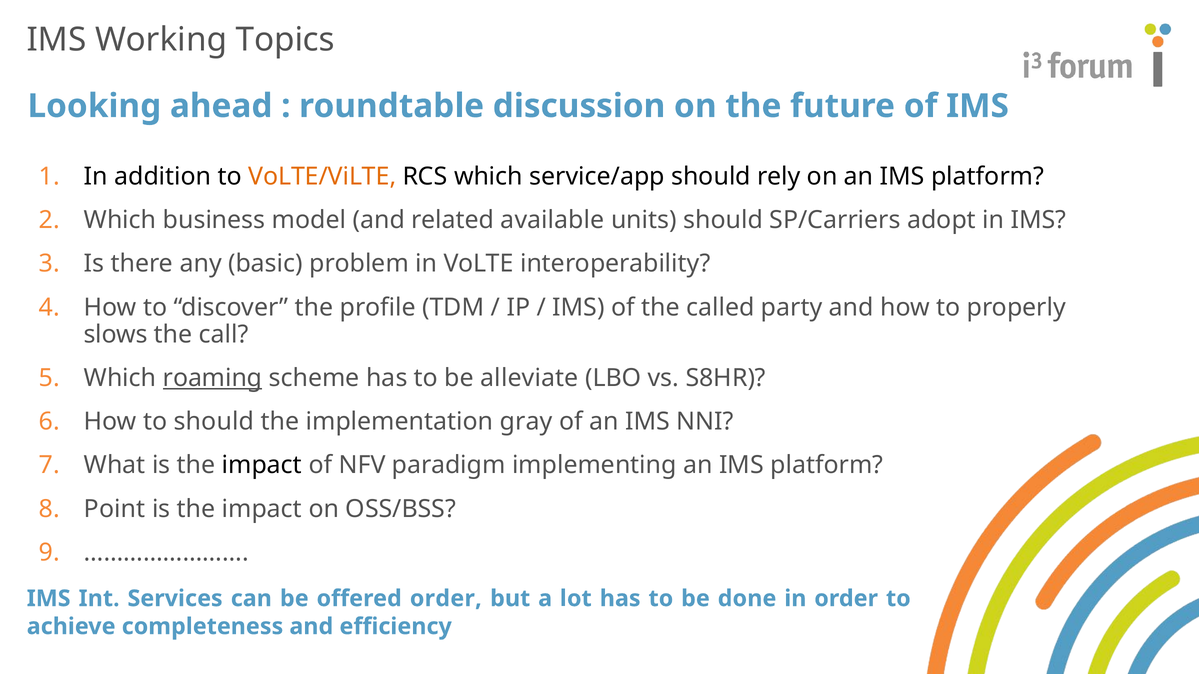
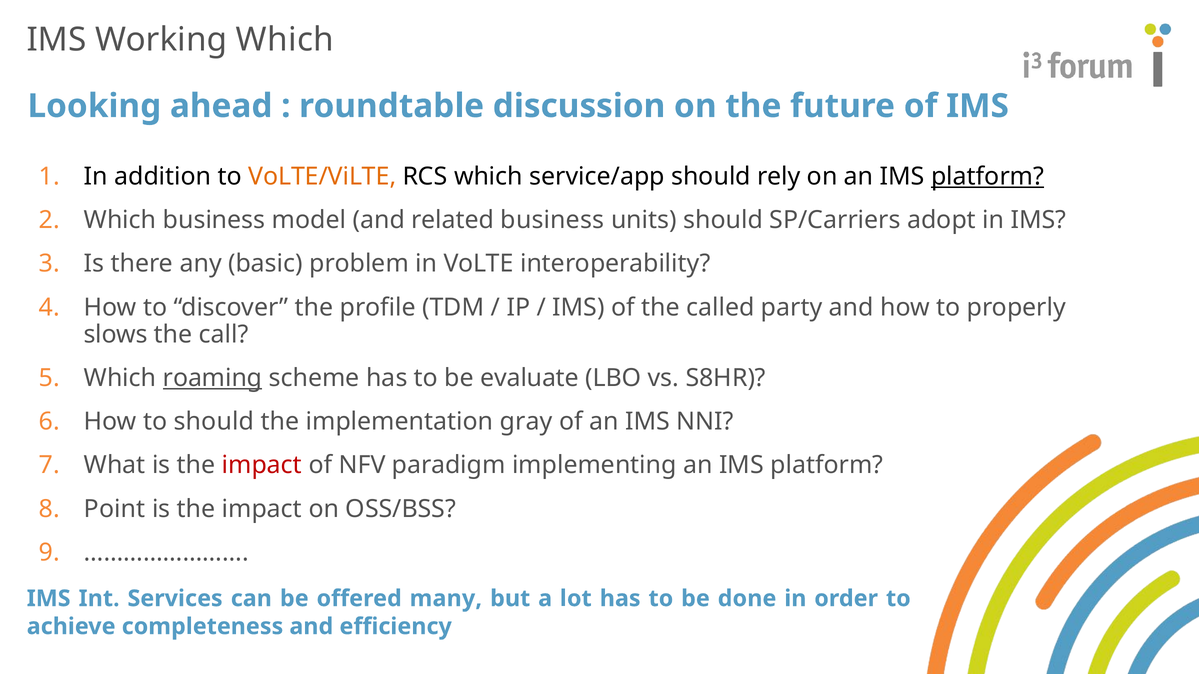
Working Topics: Topics -> Which (285, 40)
platform underline: none -> present (988, 177)
related available: available -> business (552, 220)
alleviate: alleviate -> evaluate (530, 378)
impact colour: black -> red (262, 466)
offered order: order -> many (446, 599)
